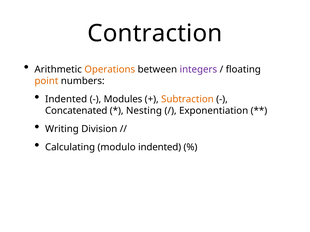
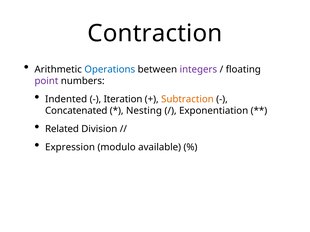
Operations colour: orange -> blue (110, 69)
point colour: orange -> purple (46, 81)
Modules: Modules -> Iteration (123, 99)
Writing: Writing -> Related (62, 129)
Calculating: Calculating -> Expression (70, 148)
modulo indented: indented -> available (160, 148)
